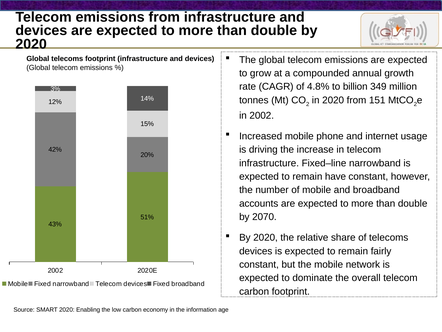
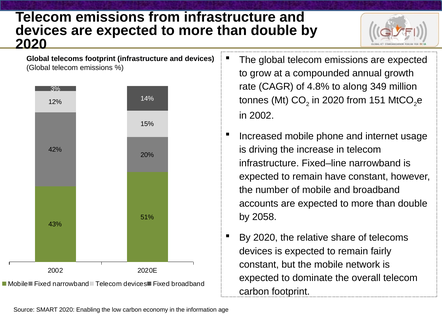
billion: billion -> along (355, 87)
2070: 2070 -> 2058 (264, 217)
